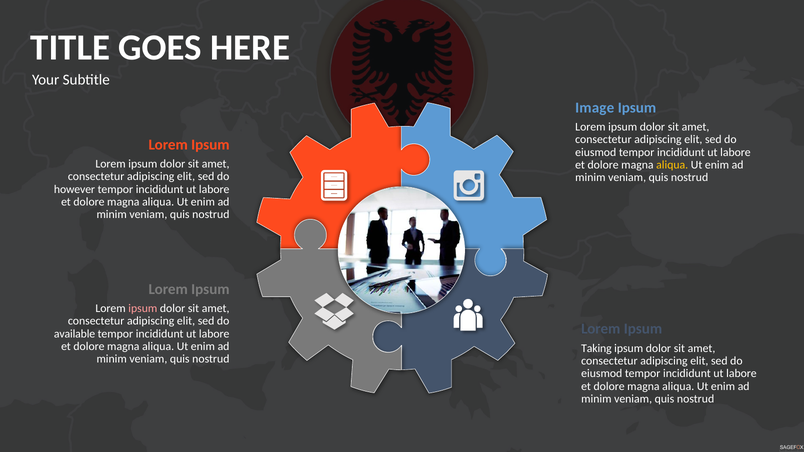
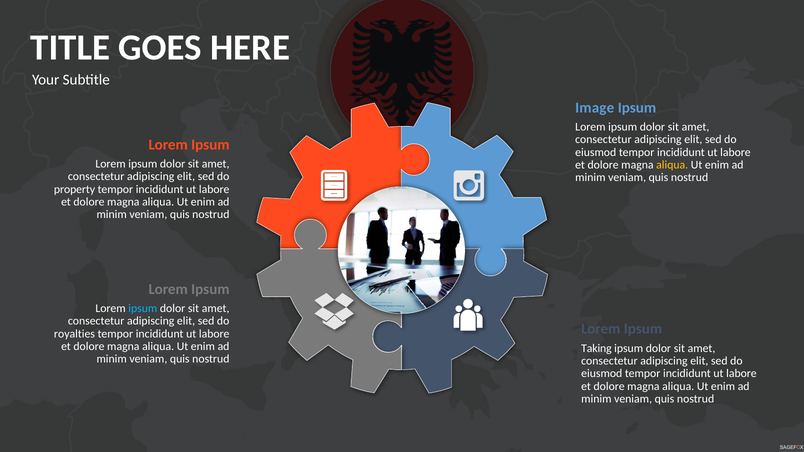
however: however -> property (75, 189)
ipsum colour: pink -> light blue (143, 309)
available: available -> royalties (74, 334)
